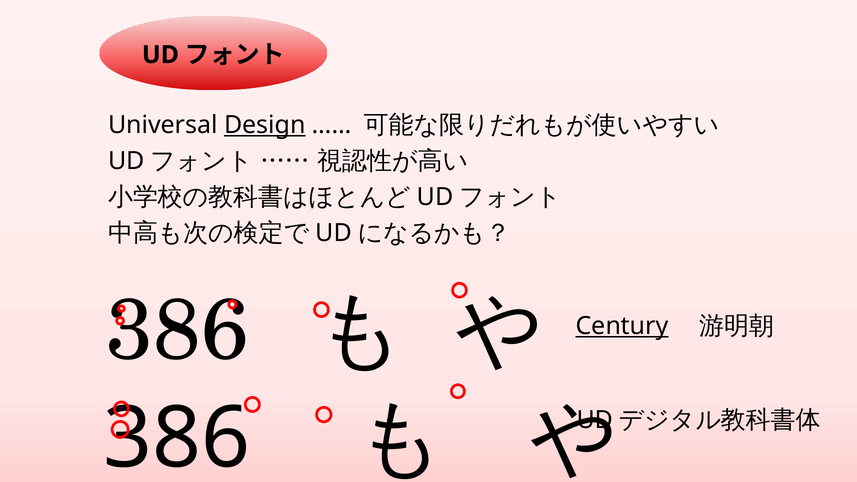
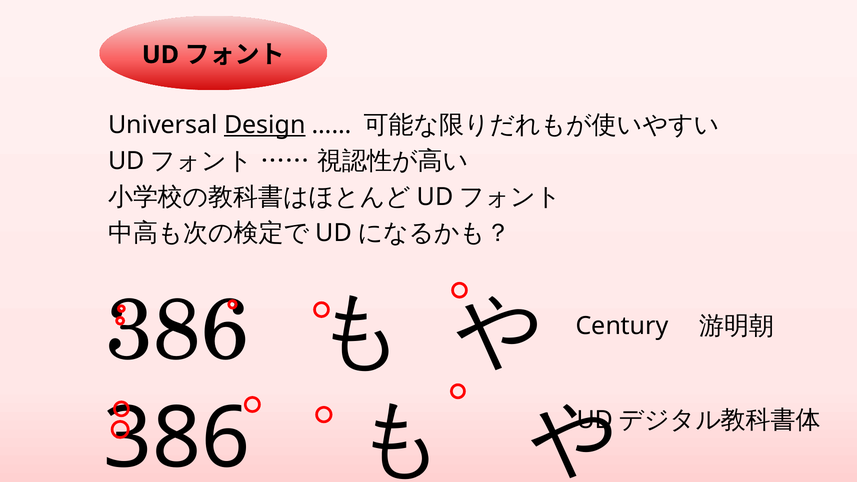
Century underline: present -> none (622, 326)
